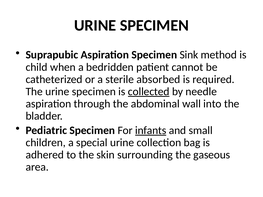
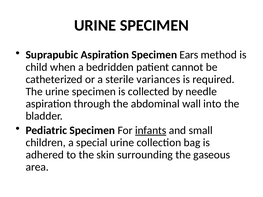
Sink: Sink -> Ears (189, 55)
absorbed: absorbed -> variances (158, 79)
collected underline: present -> none (149, 92)
